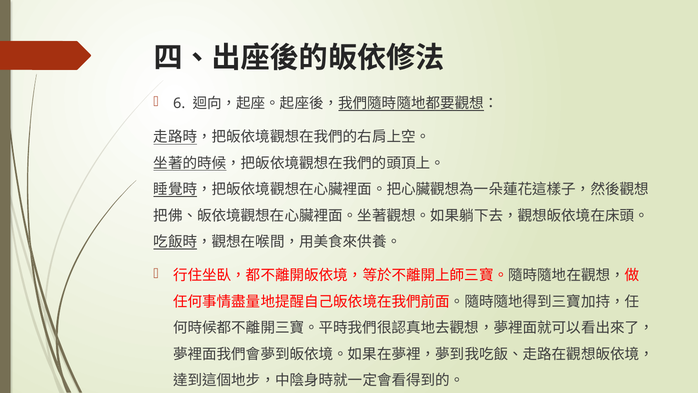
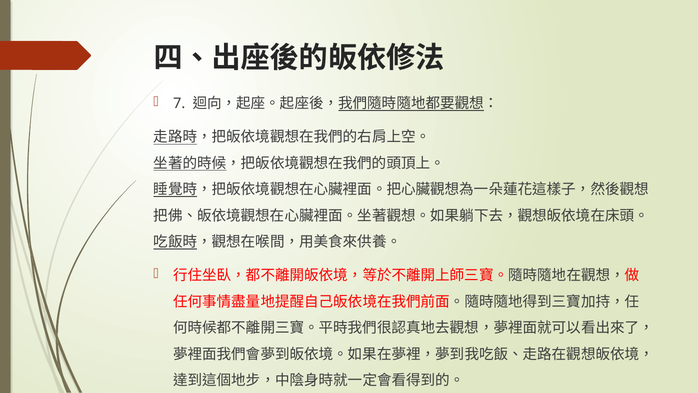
6: 6 -> 7 (179, 104)
